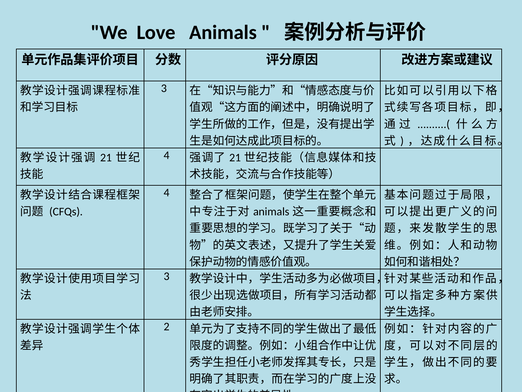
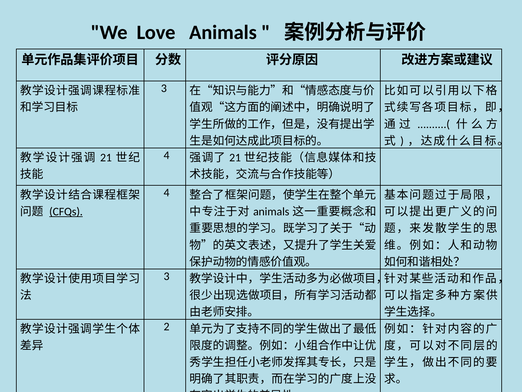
CFQs underline: none -> present (66, 211)
